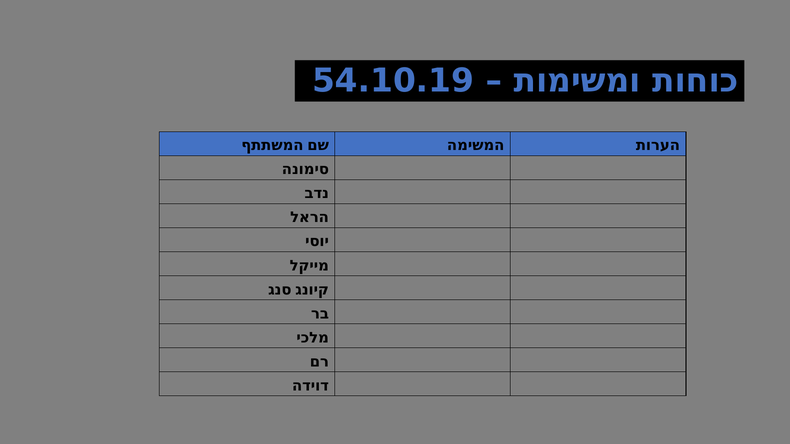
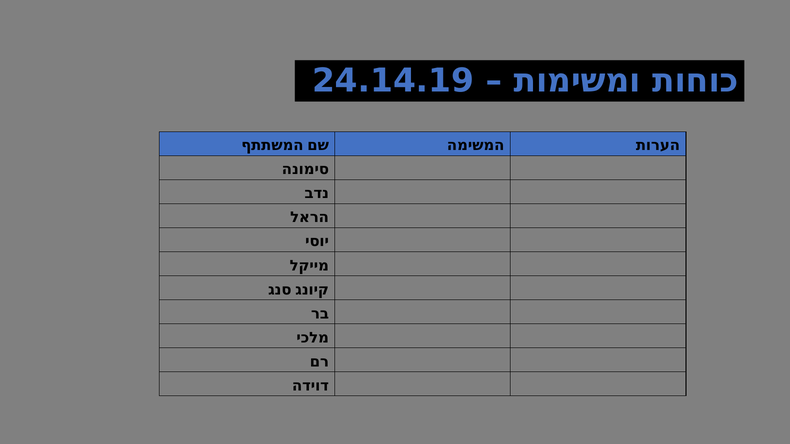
54.10.19: 54.10.19 -> 24.14.19 (393, 81)
